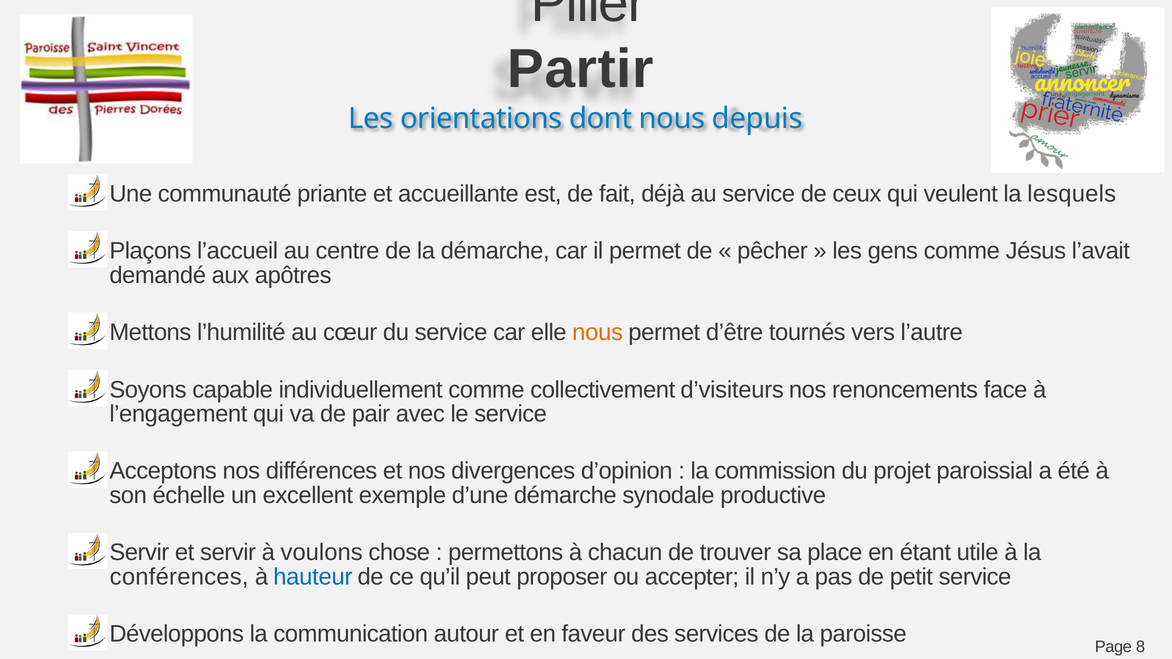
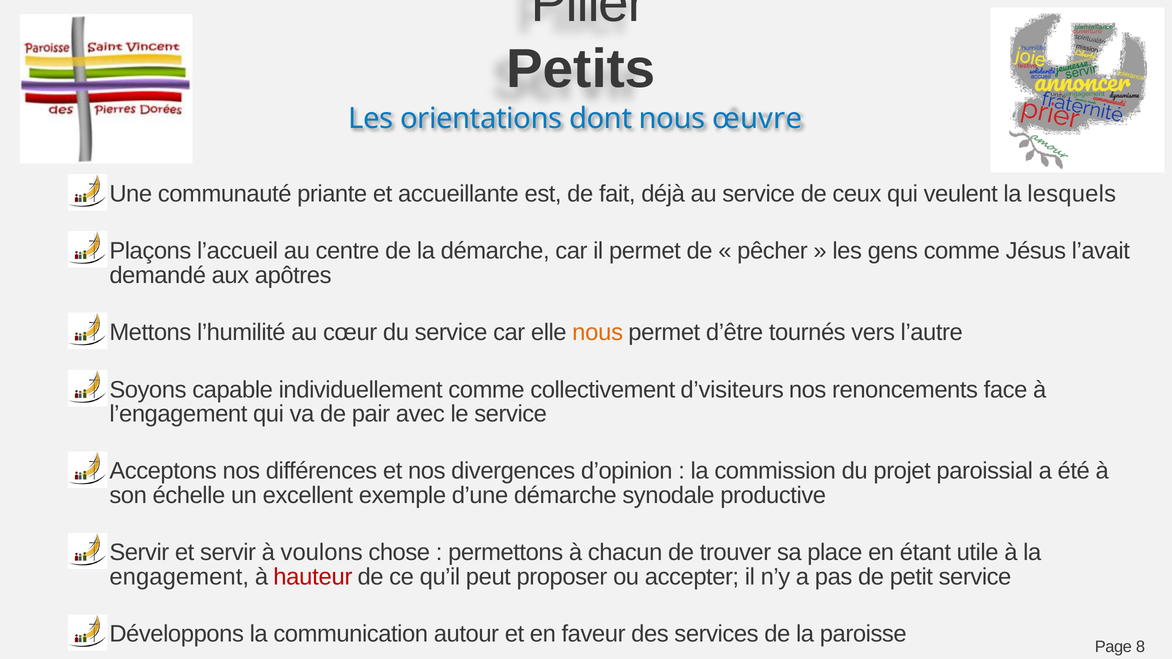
Partir: Partir -> Petits (581, 69)
depuis: depuis -> œuvre (757, 119)
conférences: conférences -> engagement (179, 577)
hauteur colour: blue -> red (313, 577)
